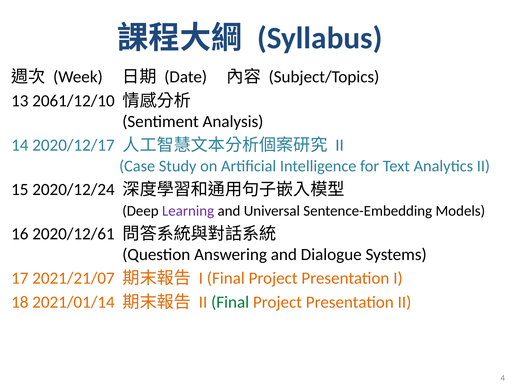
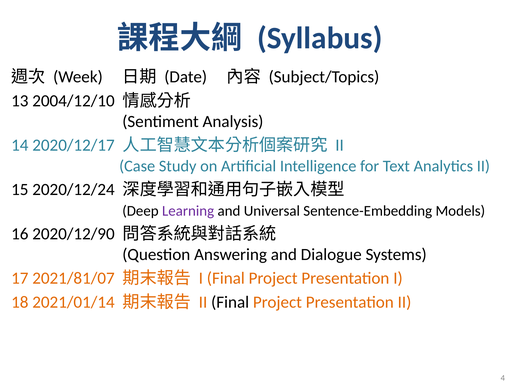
2061/12/10: 2061/12/10 -> 2004/12/10 (73, 101)
2020/12/61: 2020/12/61 -> 2020/12/90 (73, 234)
2021/21/07: 2021/21/07 -> 2021/81/07 (73, 278)
Final colour: green -> black (230, 302)
